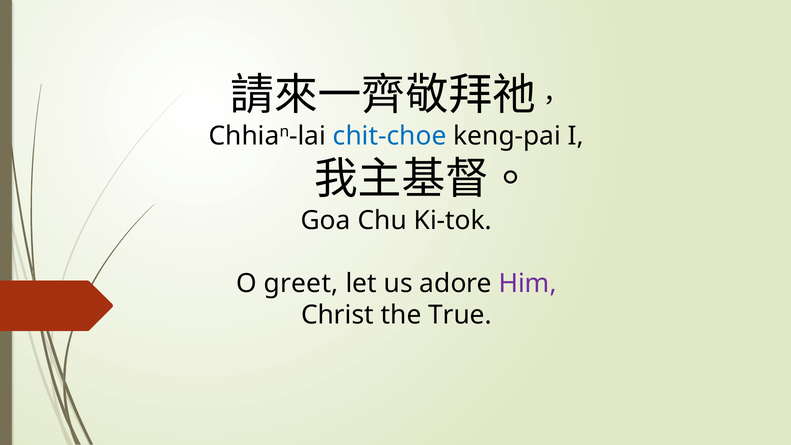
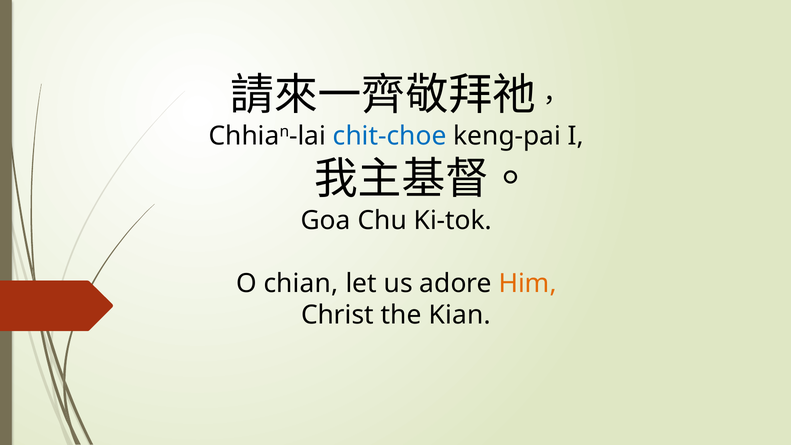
greet: greet -> chian (301, 284)
Him colour: purple -> orange (528, 284)
True: True -> Kian (460, 315)
